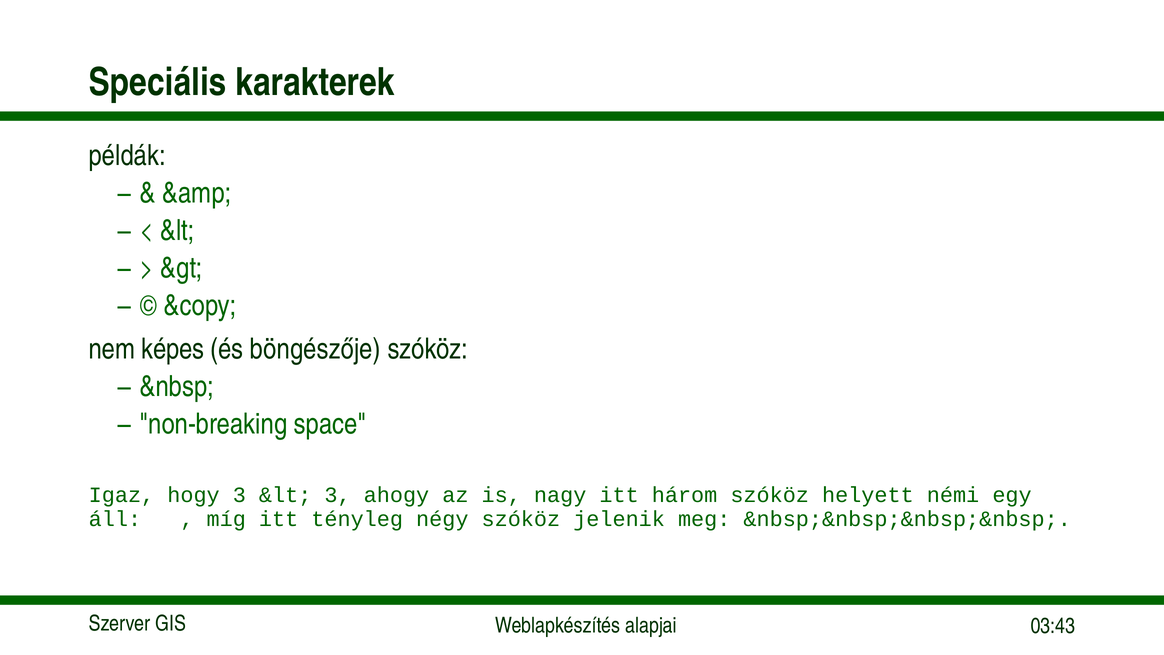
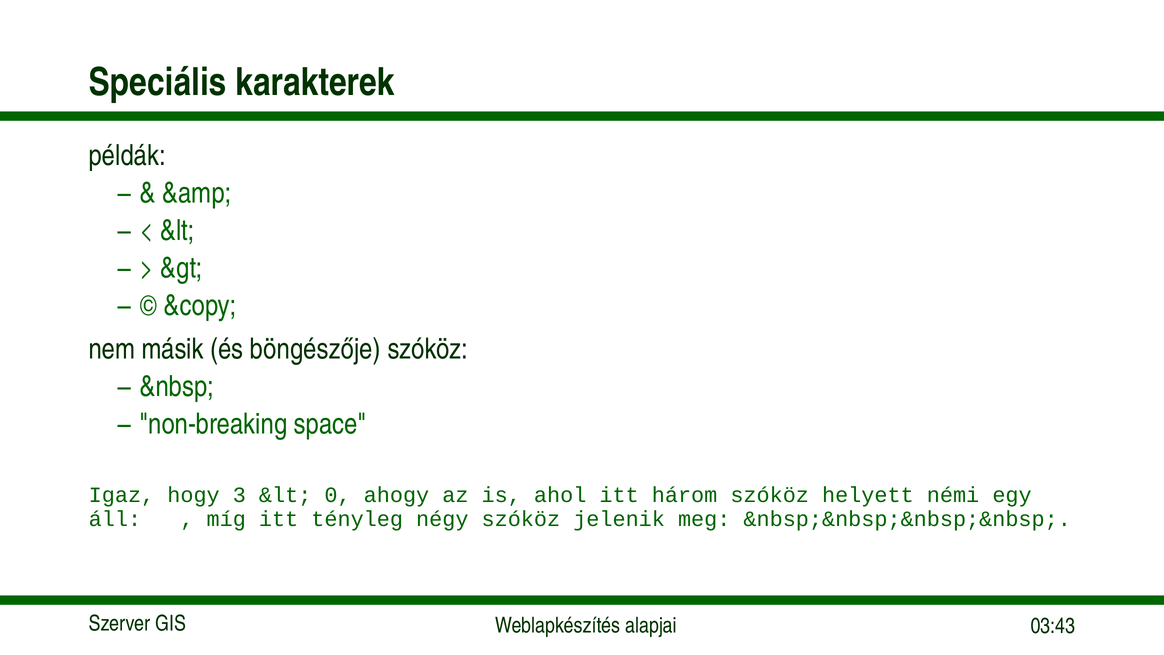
képes: képes -> másik (173, 349)
&lt 3: 3 -> 0 (338, 495)
nagy: nagy -> ahol (560, 495)
